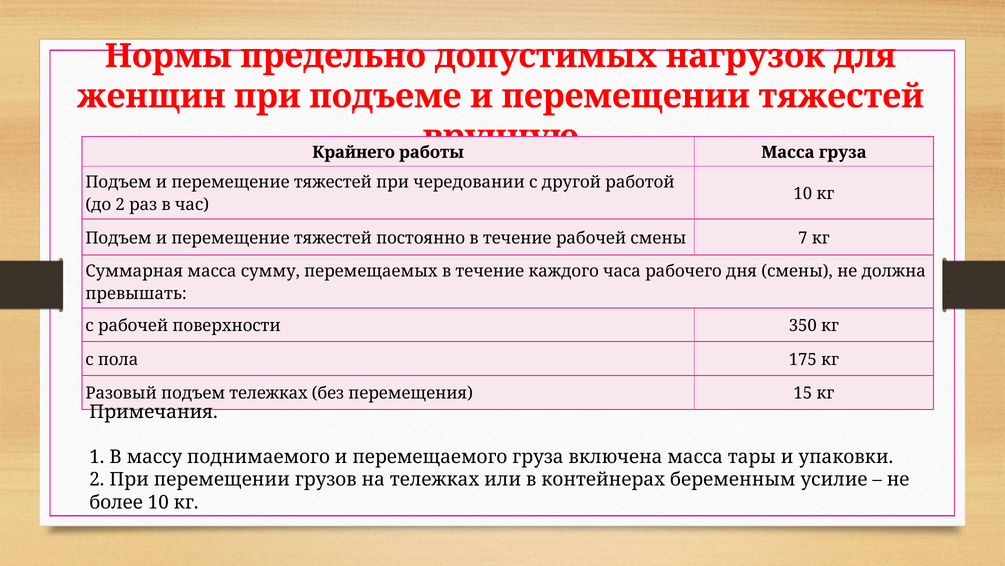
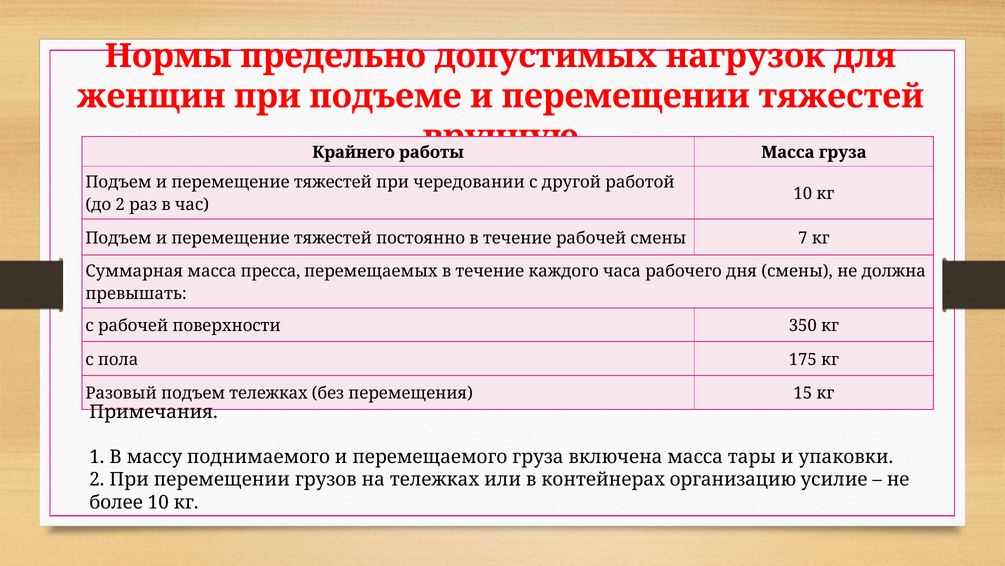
сумму: сумму -> пресса (270, 271)
беременным: беременным -> организацию (733, 479)
